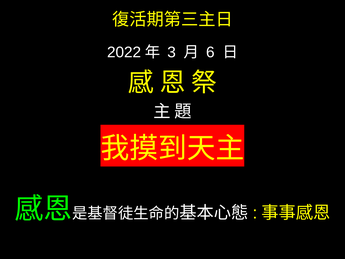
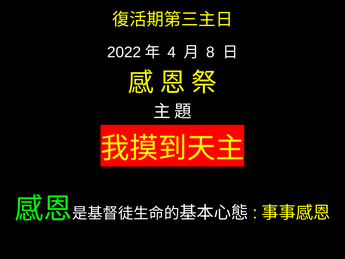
3: 3 -> 4 (172, 52)
6: 6 -> 8 (210, 52)
